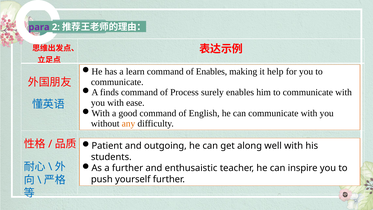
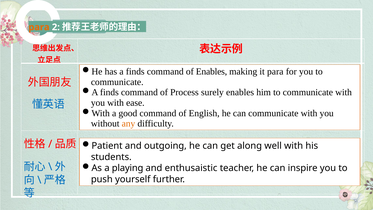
para colour: purple -> orange (39, 27)
a learn: learn -> finds (135, 71)
it help: help -> para (275, 71)
a further: further -> playing (128, 168)
